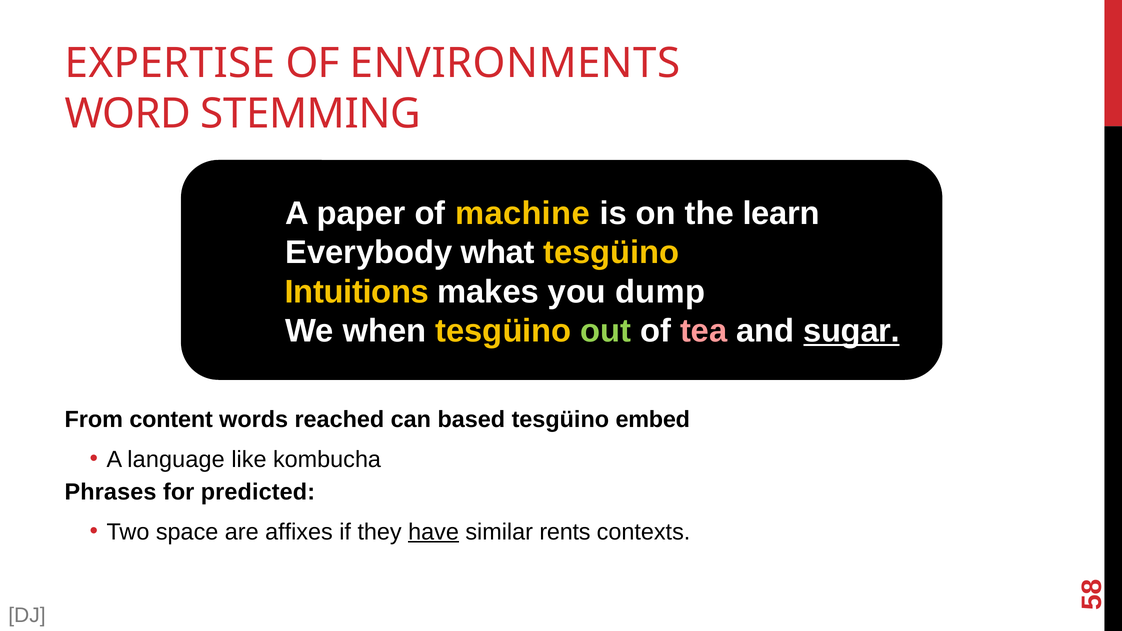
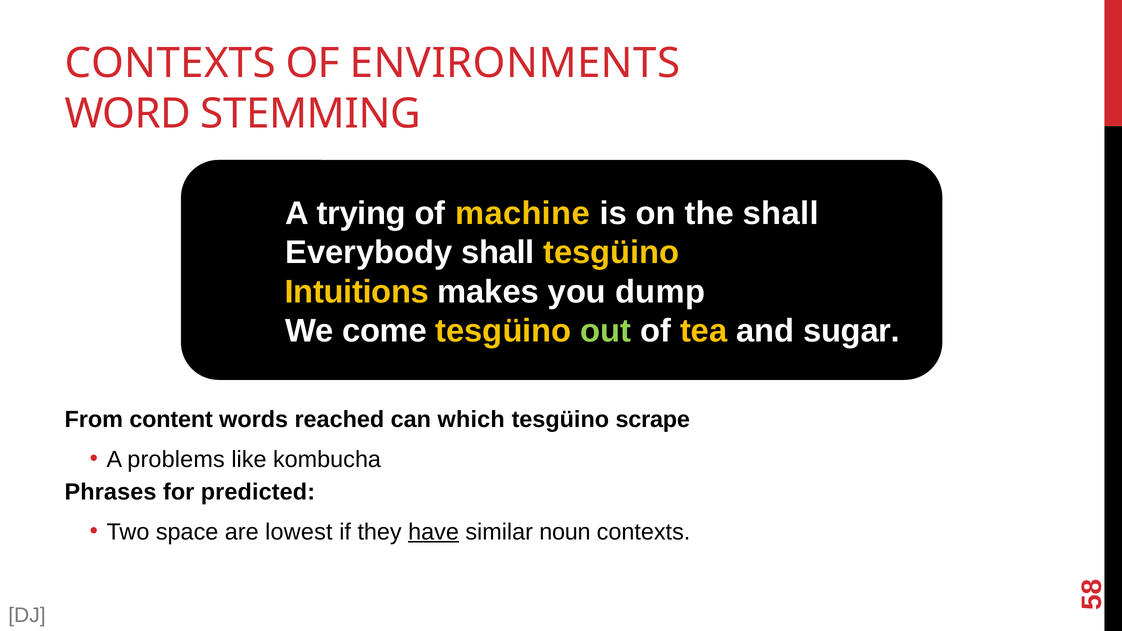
EXPERTISE: EXPERTISE -> CONTEXTS (170, 63)
paper: paper -> trying (361, 213)
the learn: learn -> shall (781, 213)
Everybody what: what -> shall (498, 253)
when: when -> come (385, 331)
tea colour: pink -> yellow (704, 331)
sugar underline: present -> none (852, 331)
based: based -> which (471, 420)
embed: embed -> scrape (653, 420)
language: language -> problems (176, 459)
affixes: affixes -> lowest (299, 532)
rents: rents -> noun (565, 532)
